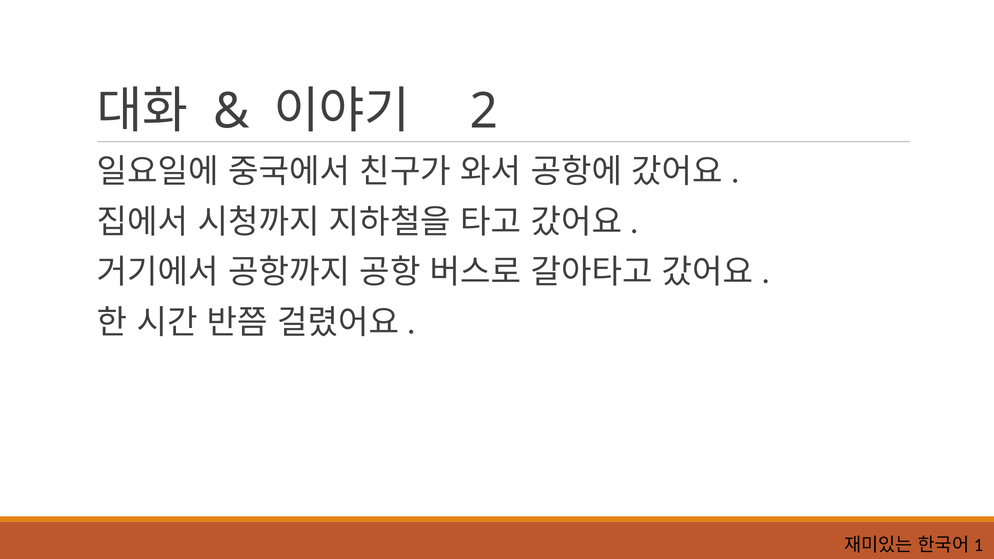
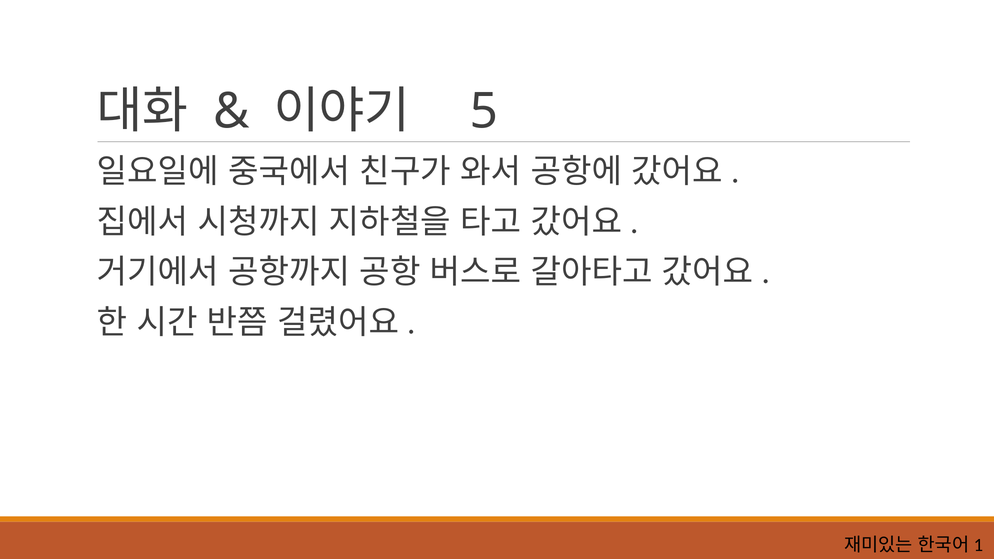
2: 2 -> 5 (484, 111)
